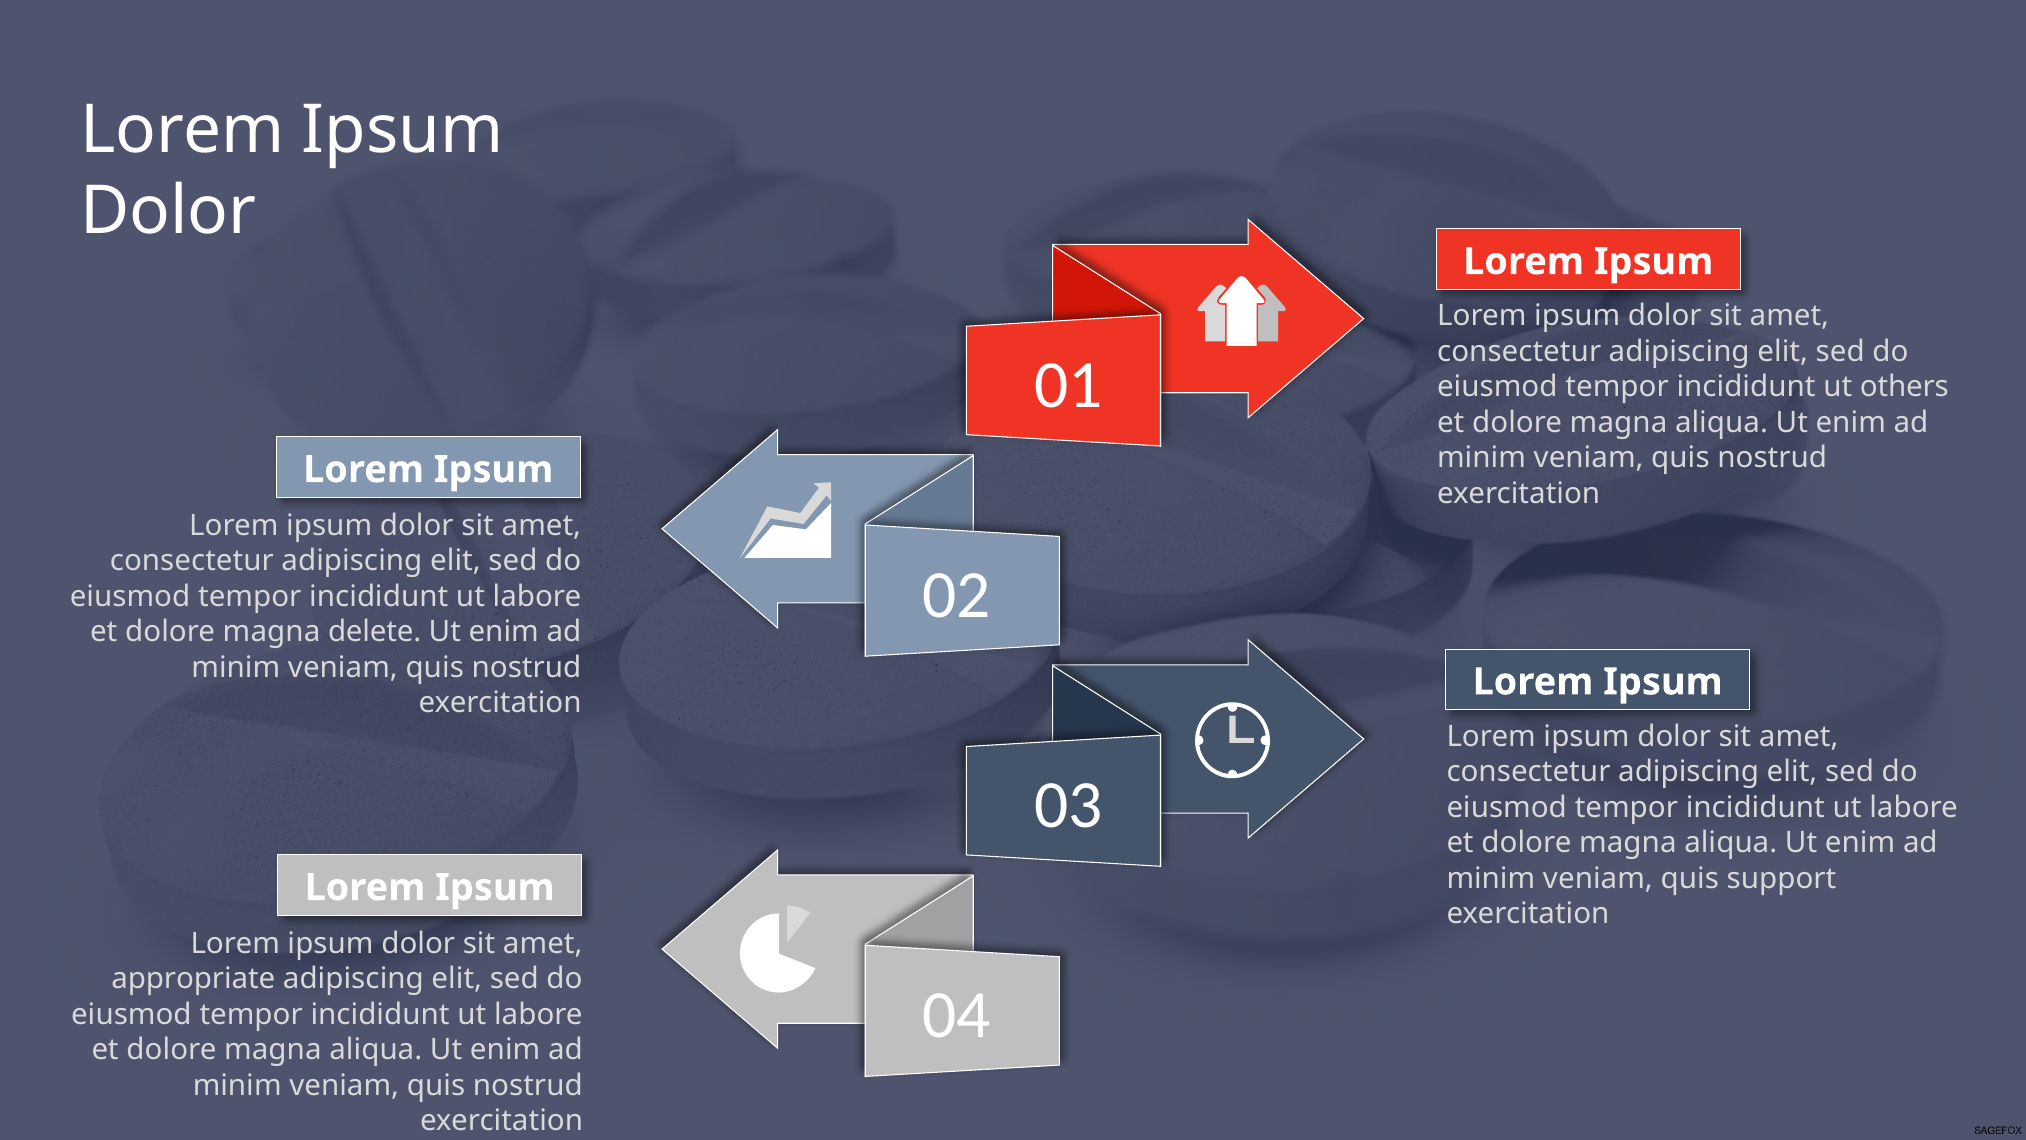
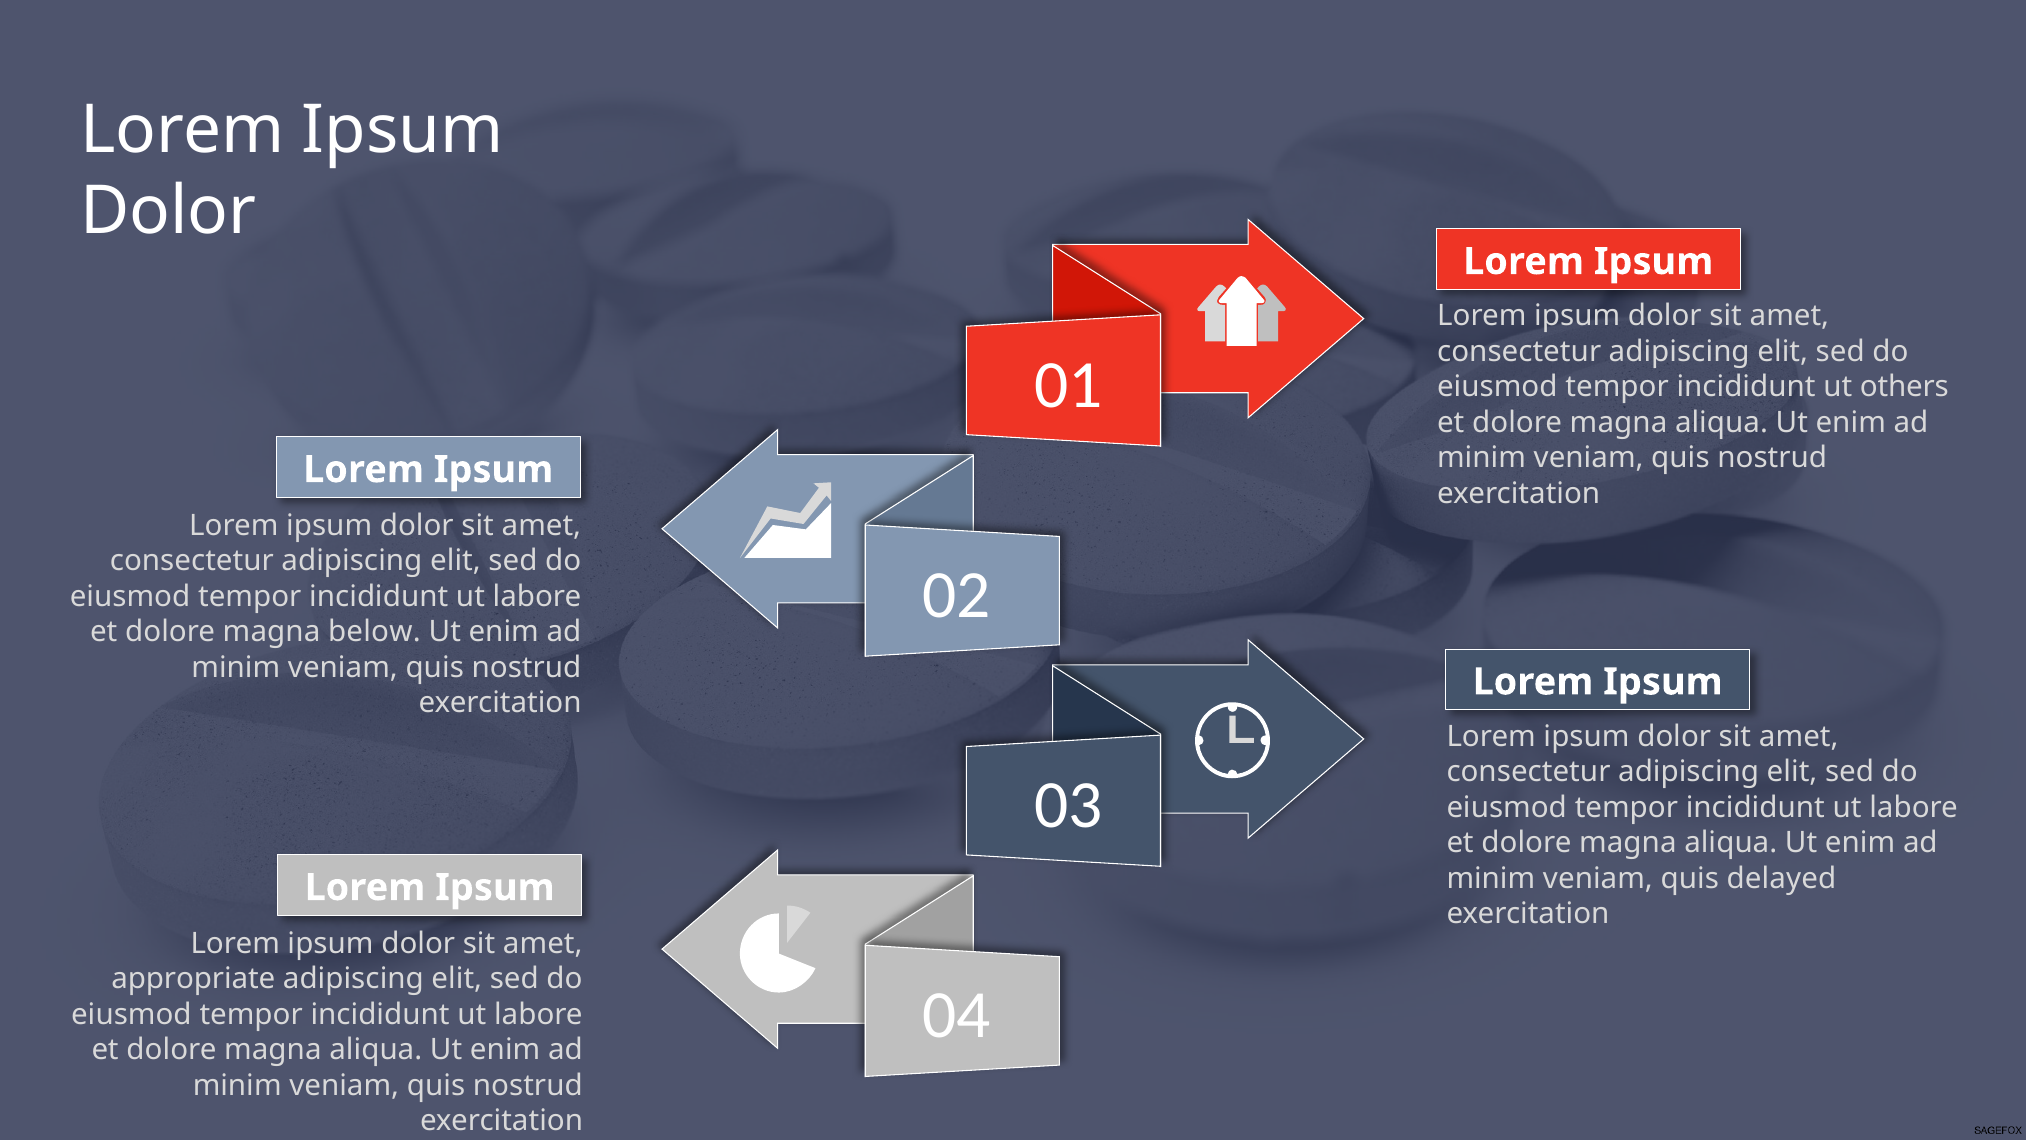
delete: delete -> below (374, 632)
support: support -> delayed (1781, 878)
